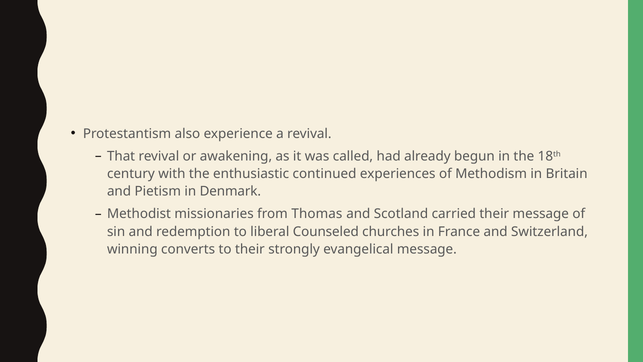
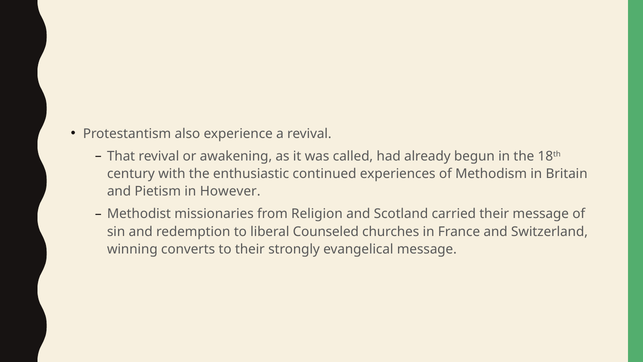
Denmark: Denmark -> However (230, 191)
Thomas: Thomas -> Religion (317, 214)
